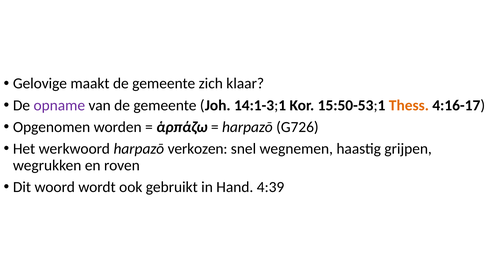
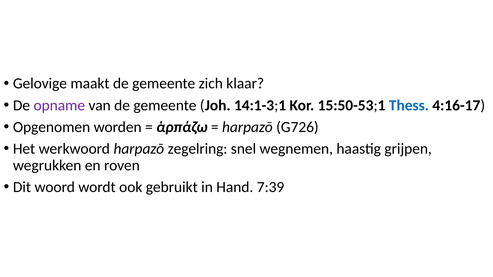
Thess colour: orange -> blue (409, 105)
verkozen: verkozen -> zegelring (198, 149)
4:39: 4:39 -> 7:39 (271, 187)
